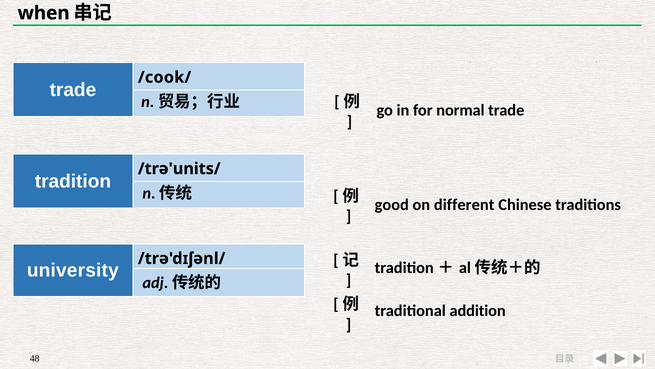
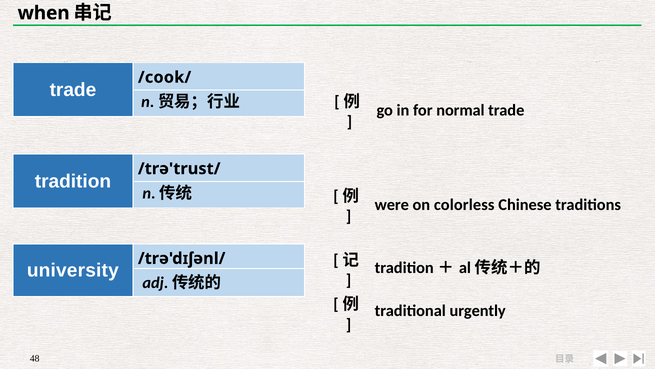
/trə'units/: /trə'units/ -> /trə'trust/ (179, 168)
good: good -> were (392, 204)
different: different -> colorless (464, 204)
addition: addition -> urgently (478, 310)
